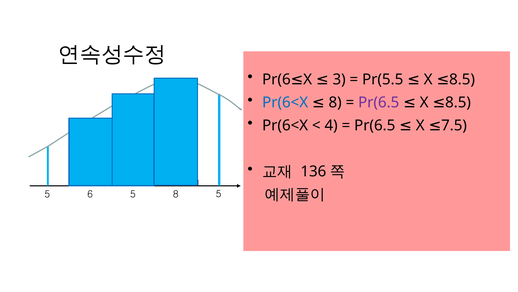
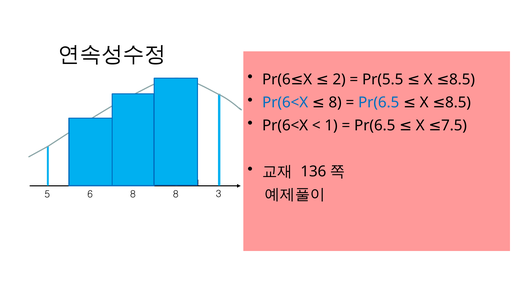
3: 3 -> 2 (339, 79)
Pr(6.5 colour: purple -> blue (379, 102)
4: 4 -> 1 (331, 125)
6 5: 5 -> 8 (133, 194)
8 5: 5 -> 3 (219, 194)
